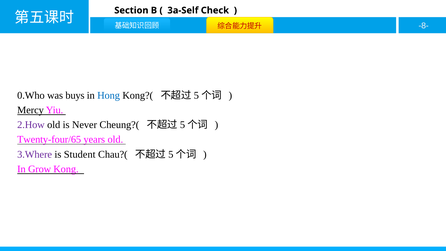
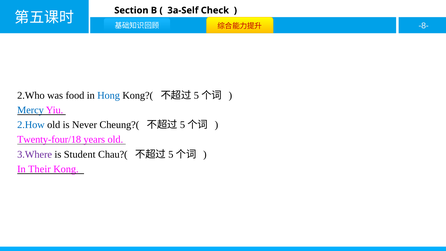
0.Who: 0.Who -> 2.Who (31, 95)
buys: buys -> food (75, 95)
Mercy colour: black -> blue (31, 110)
2.How colour: purple -> blue (31, 125)
Twenty-four/65: Twenty-four/65 -> Twenty-four/18 (49, 140)
Grow: Grow -> Their (40, 169)
